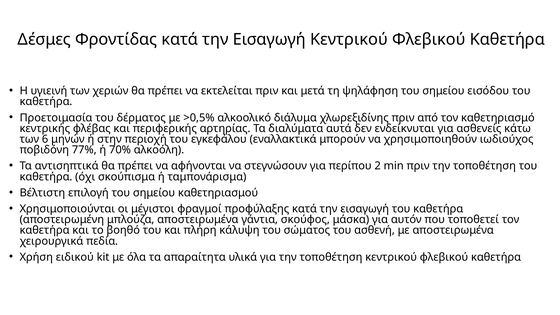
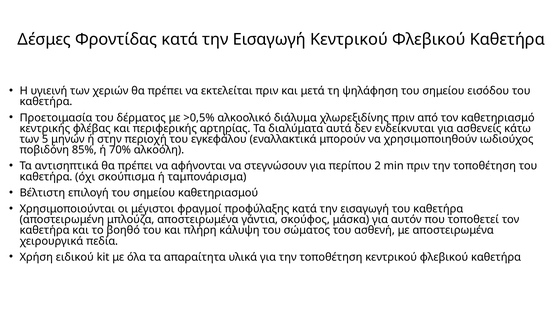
6: 6 -> 5 (45, 139)
77%: 77% -> 85% (84, 150)
